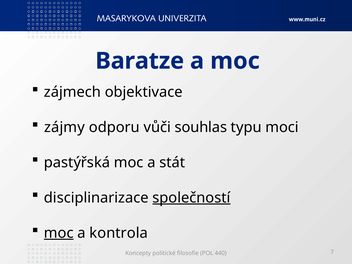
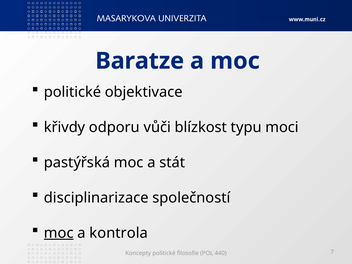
zájmech: zájmech -> politické (73, 92)
zájmy: zájmy -> křivdy (65, 127)
souhlas: souhlas -> blízkost (201, 127)
společností underline: present -> none (191, 198)
